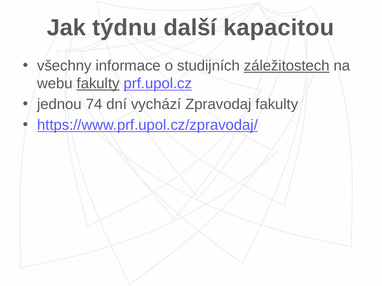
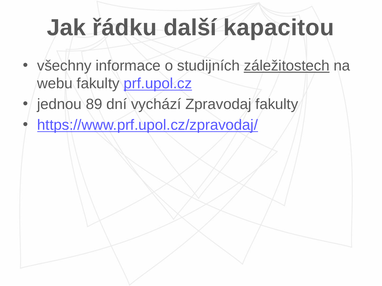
týdnu: týdnu -> řádku (125, 28)
fakulty underline: present -> none (98, 84)
74: 74 -> 89 (94, 105)
